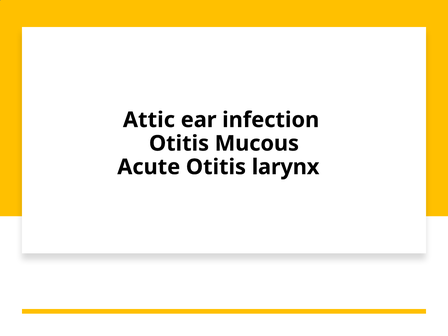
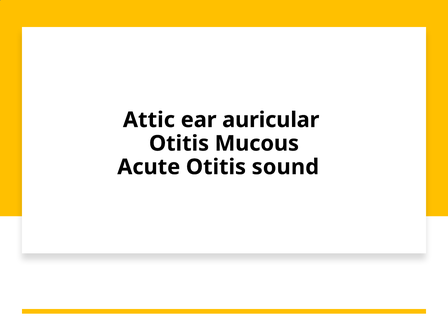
infection: infection -> auricular (271, 120)
larynx: larynx -> sound (285, 167)
